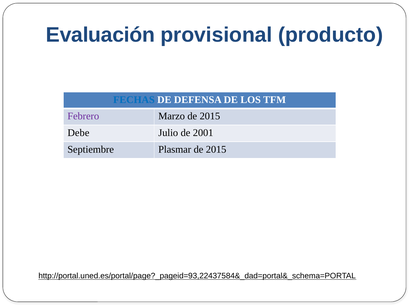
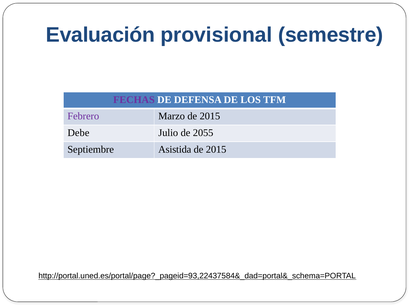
producto: producto -> semestre (331, 35)
FECHAS colour: blue -> purple (134, 100)
2001: 2001 -> 2055 (203, 133)
Plasmar: Plasmar -> Asistida (175, 150)
